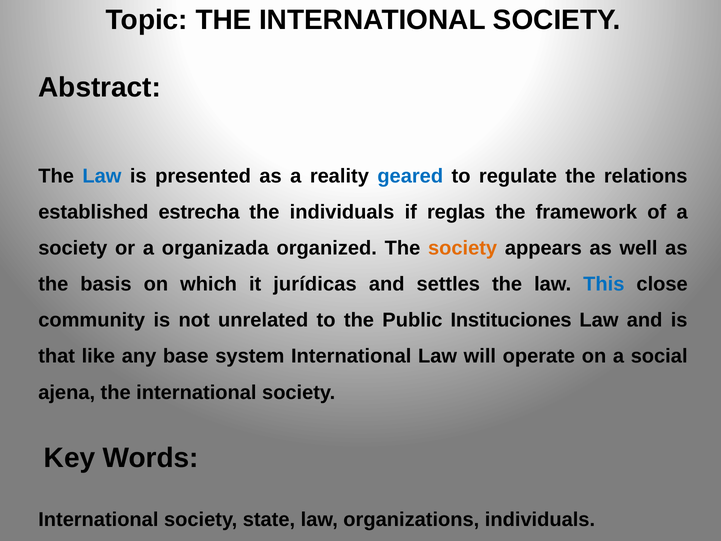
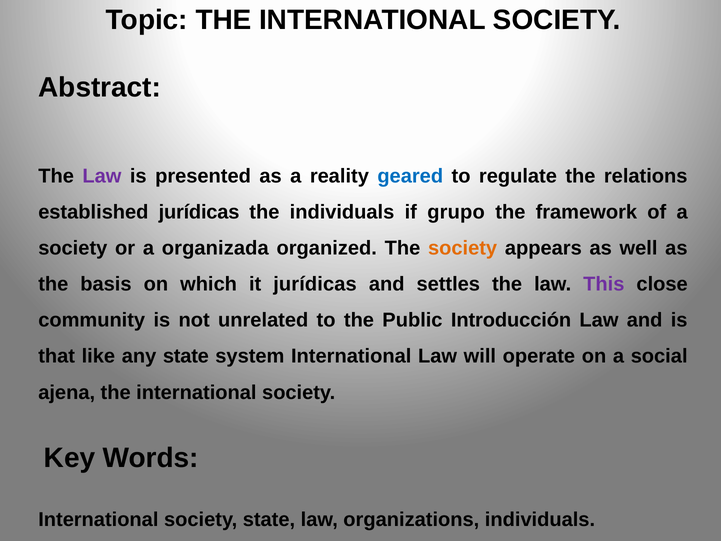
Law colour: blue -> purple (102, 176)
established estrecha: estrecha -> jurídicas (199, 212)
reglas: reglas -> grupo (456, 212)
This colour: blue -> purple (604, 284)
Instituciones: Instituciones -> Introducción (511, 320)
any base: base -> state (186, 356)
